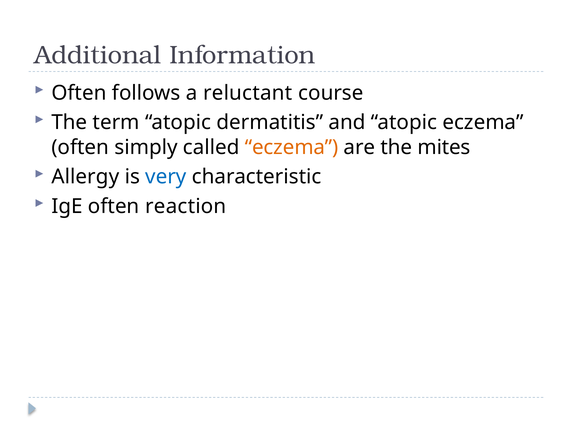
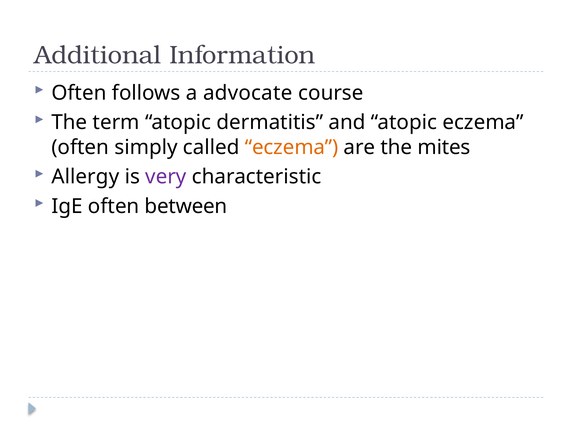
reluctant: reluctant -> advocate (248, 93)
very colour: blue -> purple (166, 177)
reaction: reaction -> between (186, 206)
